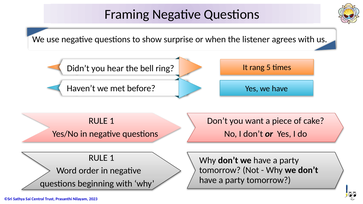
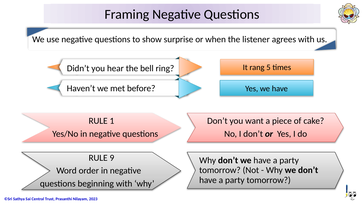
1: 1 -> 9 (112, 158)
